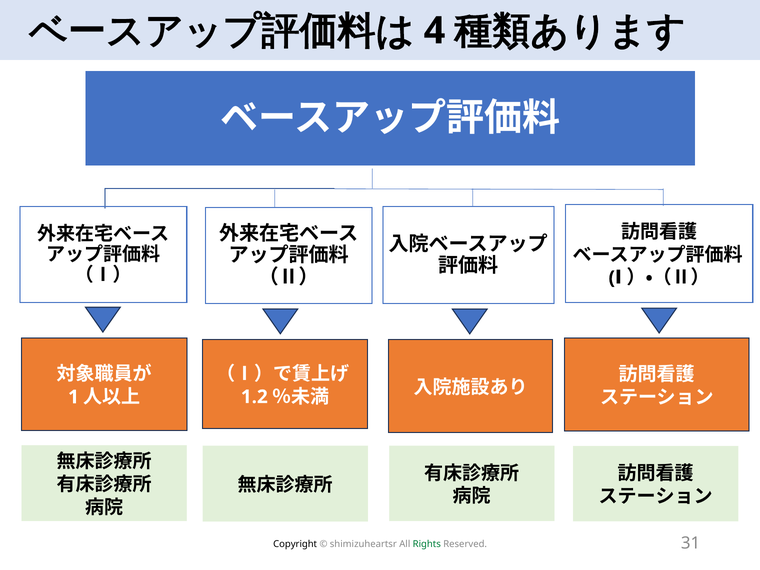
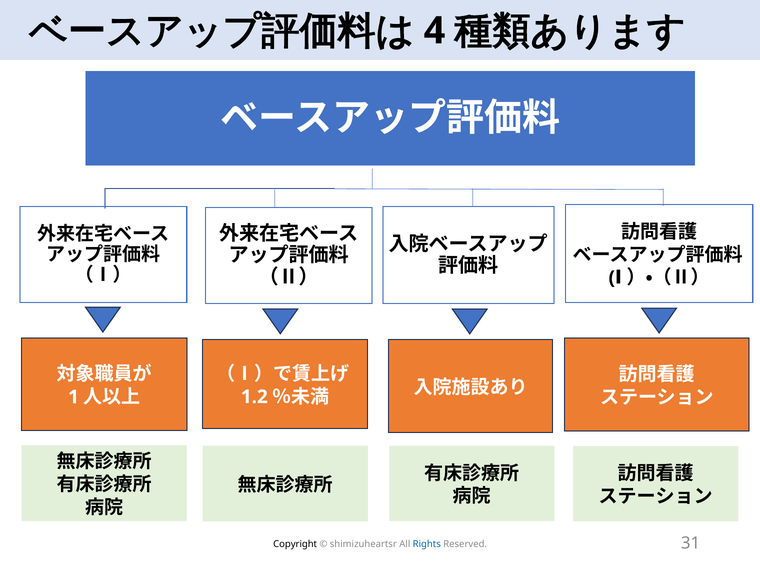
Rights colour: green -> blue (427, 544)
